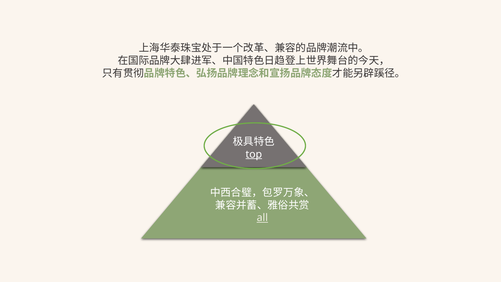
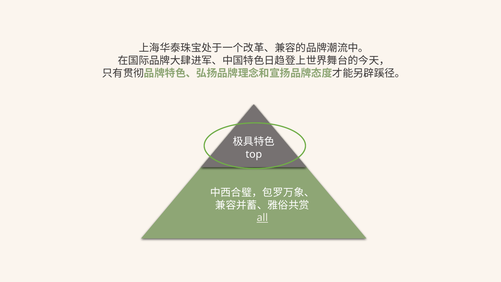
top underline: present -> none (254, 154)
